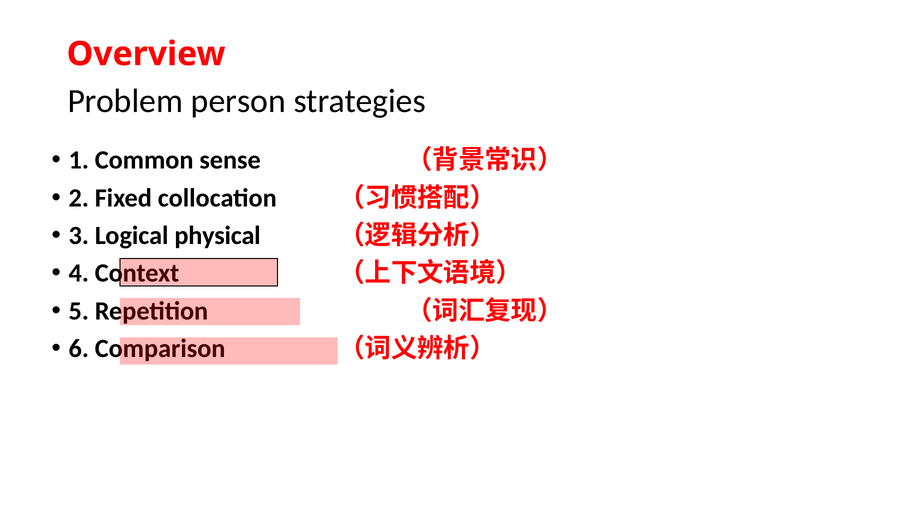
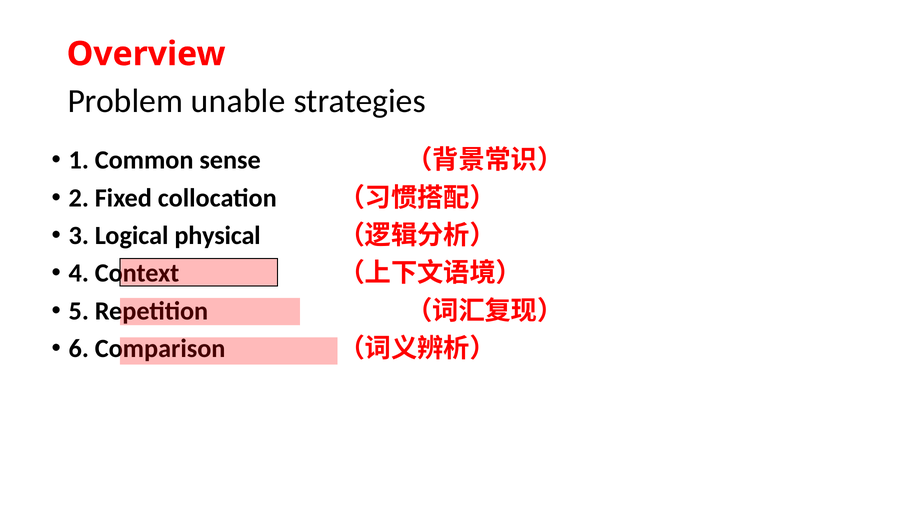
person: person -> unable (238, 101)
